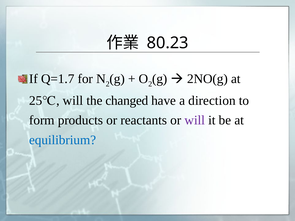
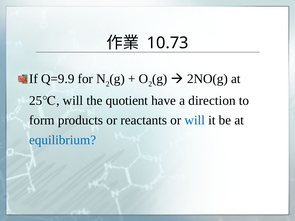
80.23: 80.23 -> 10.73 (168, 43)
Q=1.7: Q=1.7 -> Q=9.9 (58, 79)
changed: changed -> quotient (127, 101)
will colour: purple -> blue (195, 120)
